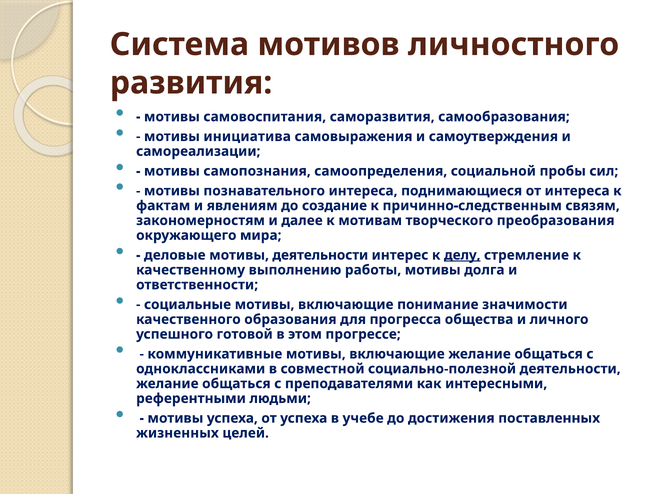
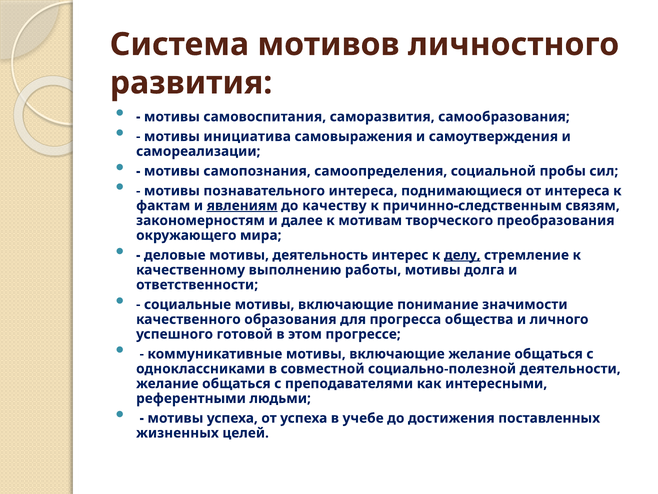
явлениям underline: none -> present (242, 205)
создание: создание -> качеству (334, 205)
мотивы деятельности: деятельности -> деятельность (320, 255)
